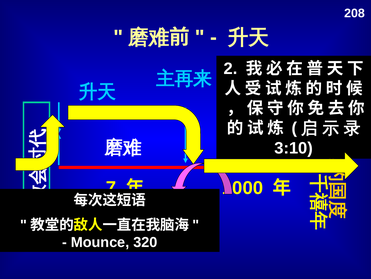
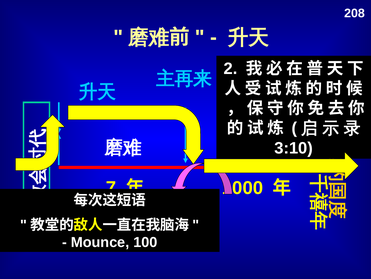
320: 320 -> 100 (145, 242)
